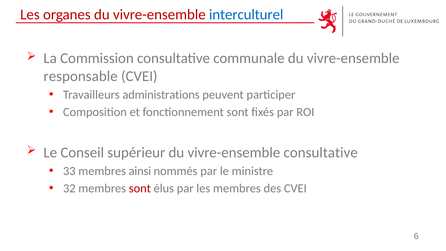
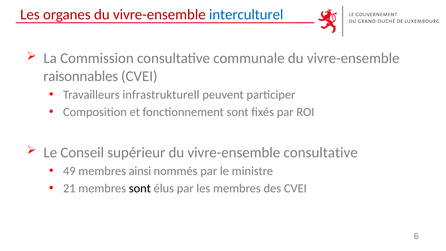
responsable: responsable -> raisonnables (81, 76)
administrations: administrations -> infrastrukturell (161, 95)
33: 33 -> 49 (69, 171)
32: 32 -> 21 (69, 188)
sont colour: red -> black (140, 188)
